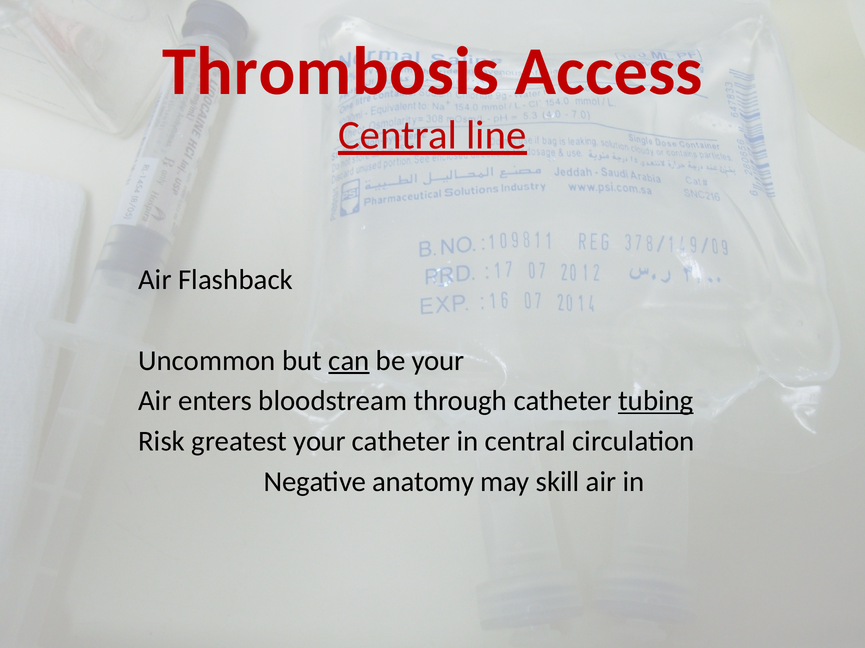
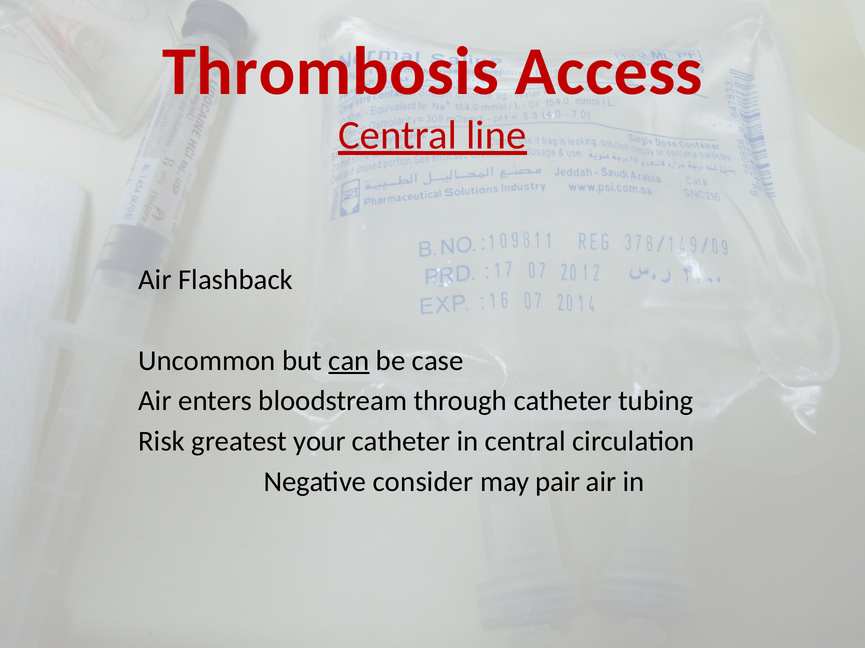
be your: your -> case (438, 361)
tubing underline: present -> none (656, 401)
anatomy: anatomy -> consider (423, 482)
skill: skill -> pair (558, 482)
